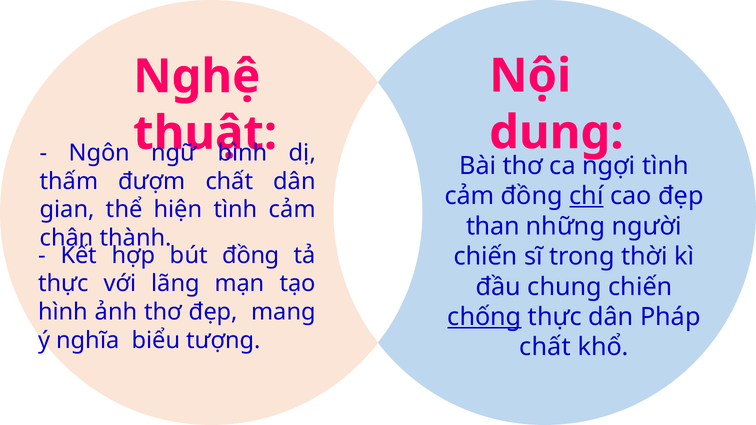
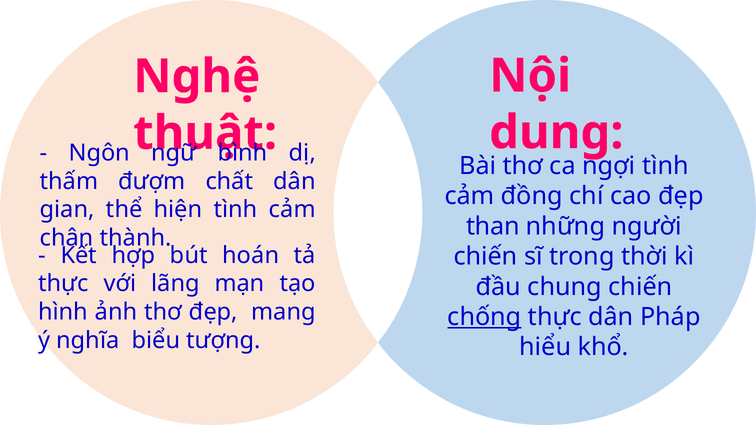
chí underline: present -> none (586, 196)
bút đồng: đồng -> hoán (251, 255)
chất: chất -> hiểu (545, 347)
